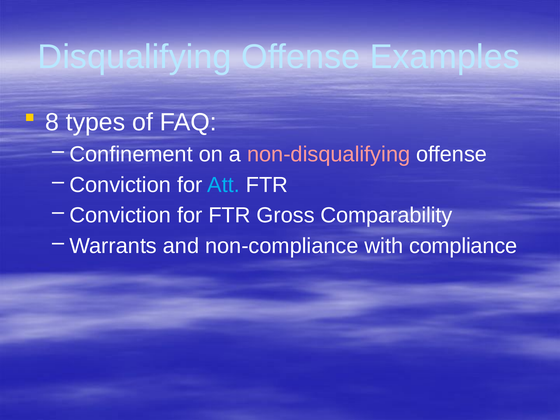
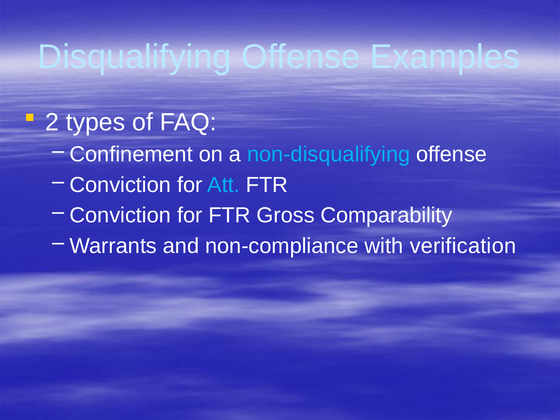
8: 8 -> 2 (52, 122)
non-disqualifying colour: pink -> light blue (329, 154)
compliance: compliance -> verification (463, 246)
